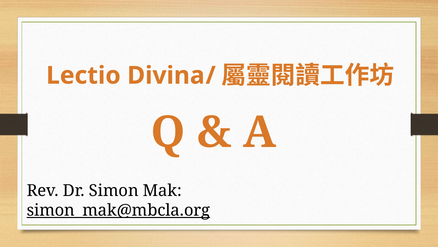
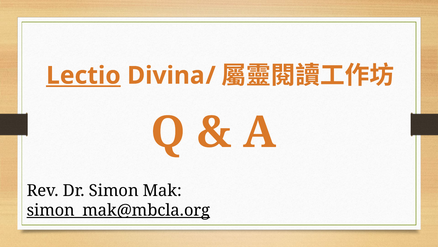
Lectio underline: none -> present (83, 75)
